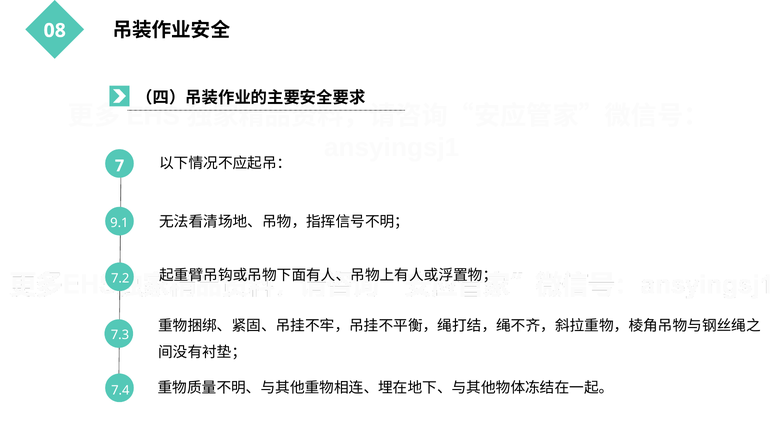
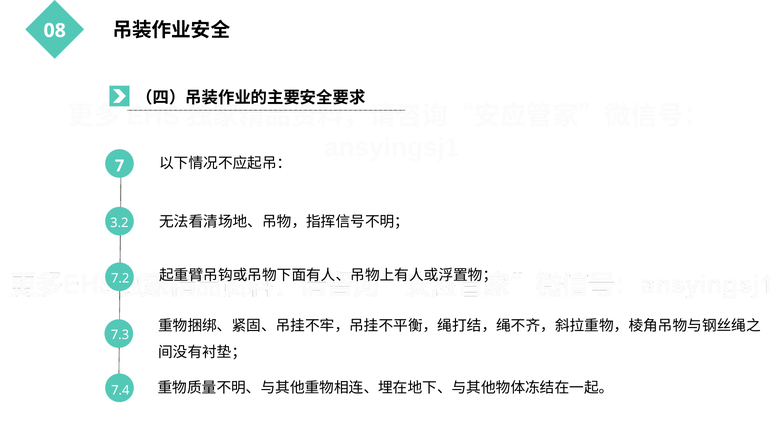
9.1: 9.1 -> 3.2 (119, 223)
